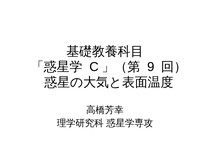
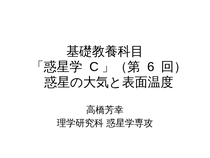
9: 9 -> 6 (151, 67)
